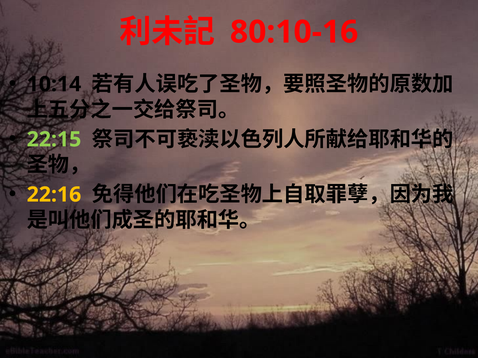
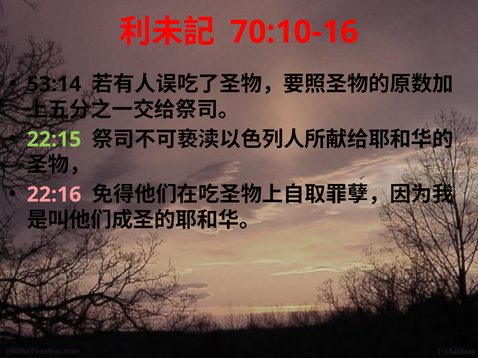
80:10-16: 80:10-16 -> 70:10-16 (294, 32)
10:14: 10:14 -> 53:14 (54, 84)
22:16 colour: yellow -> pink (54, 195)
